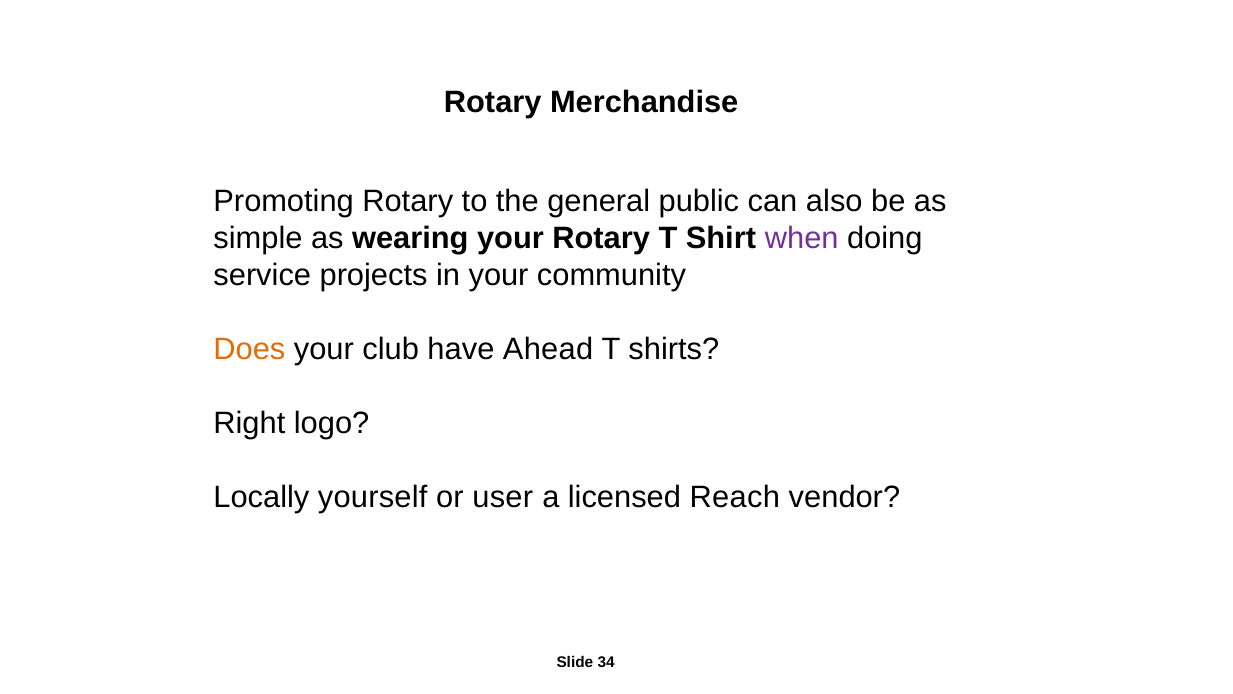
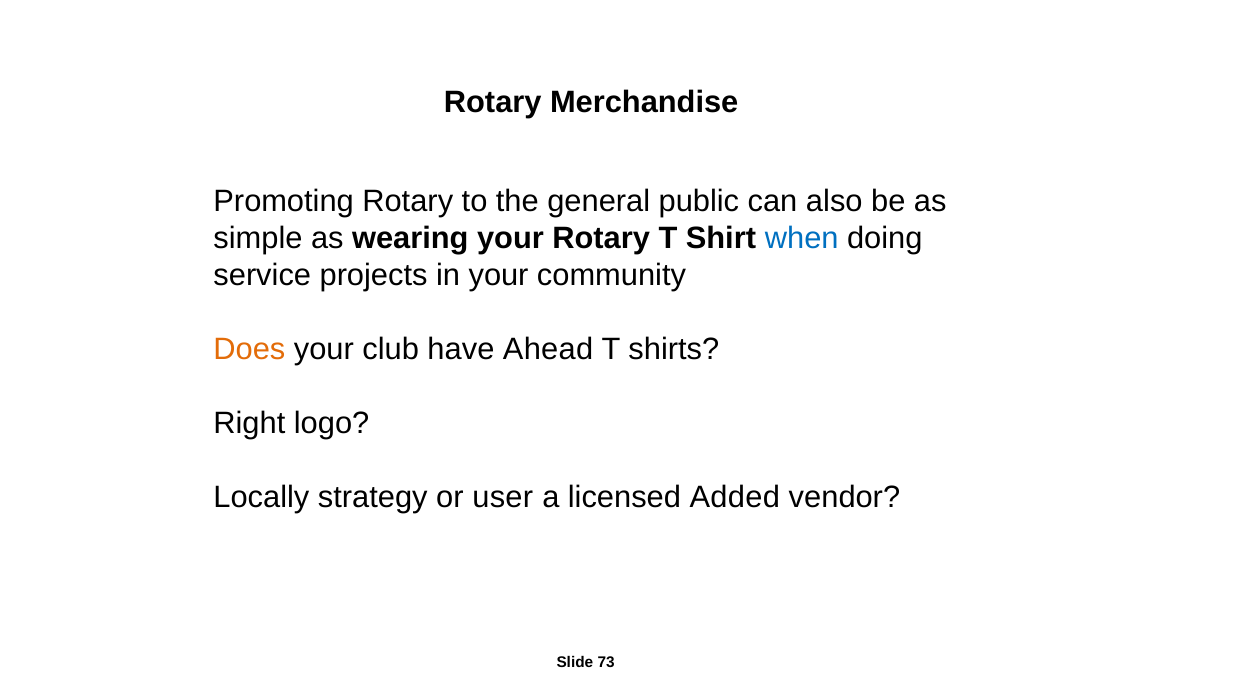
when colour: purple -> blue (802, 238)
yourself: yourself -> strategy (373, 497)
Reach: Reach -> Added (735, 497)
34: 34 -> 73 (606, 662)
